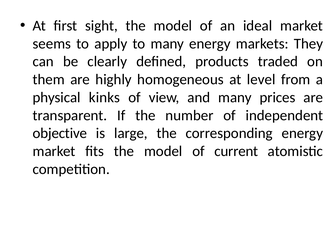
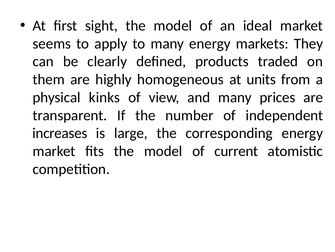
level: level -> units (261, 79)
objective: objective -> increases (60, 133)
